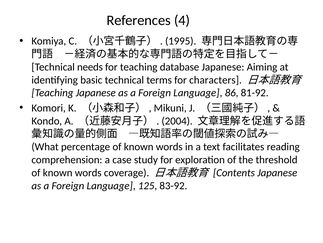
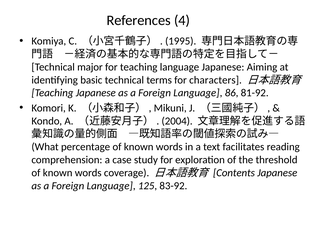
needs: needs -> major (90, 67)
teaching database: database -> language (179, 67)
